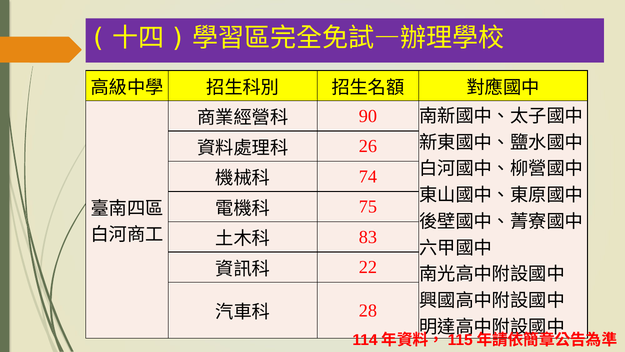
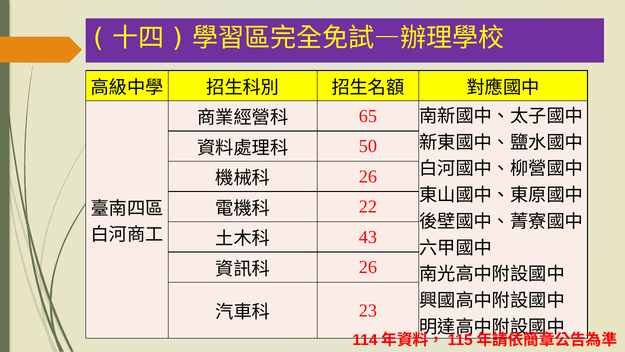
90: 90 -> 65 (368, 116)
26: 26 -> 50 (368, 146)
74: 74 -> 26 (368, 176)
75: 75 -> 22 (368, 207)
83: 83 -> 43 (368, 237)
22: 22 -> 26 (368, 267)
28: 28 -> 23 (368, 310)
